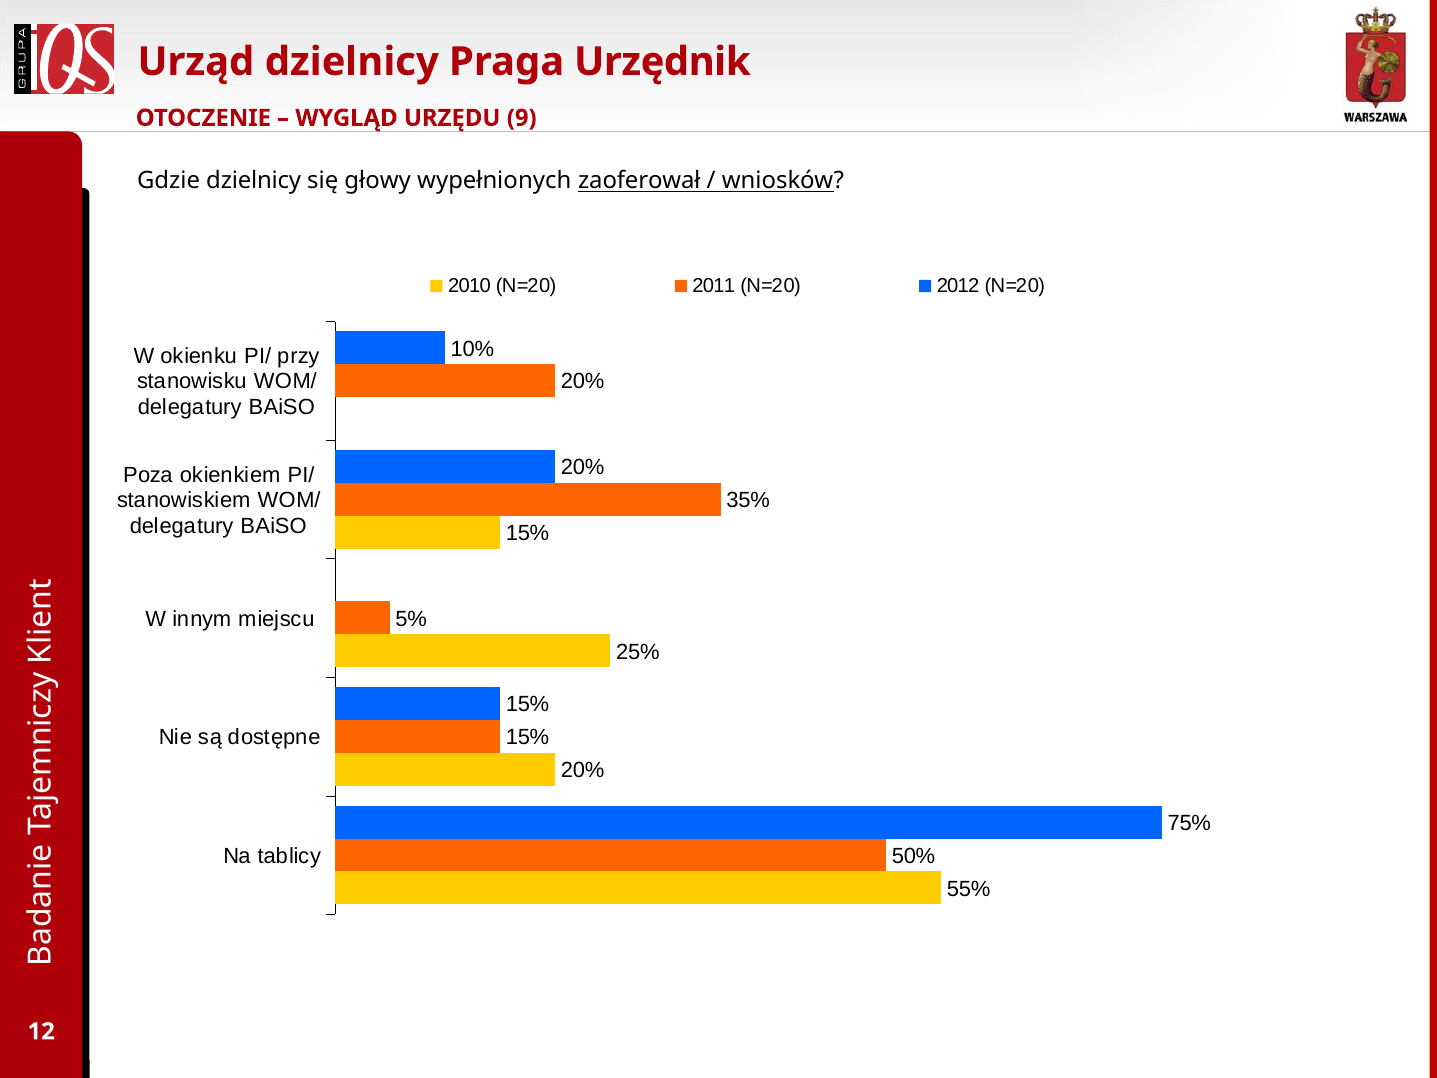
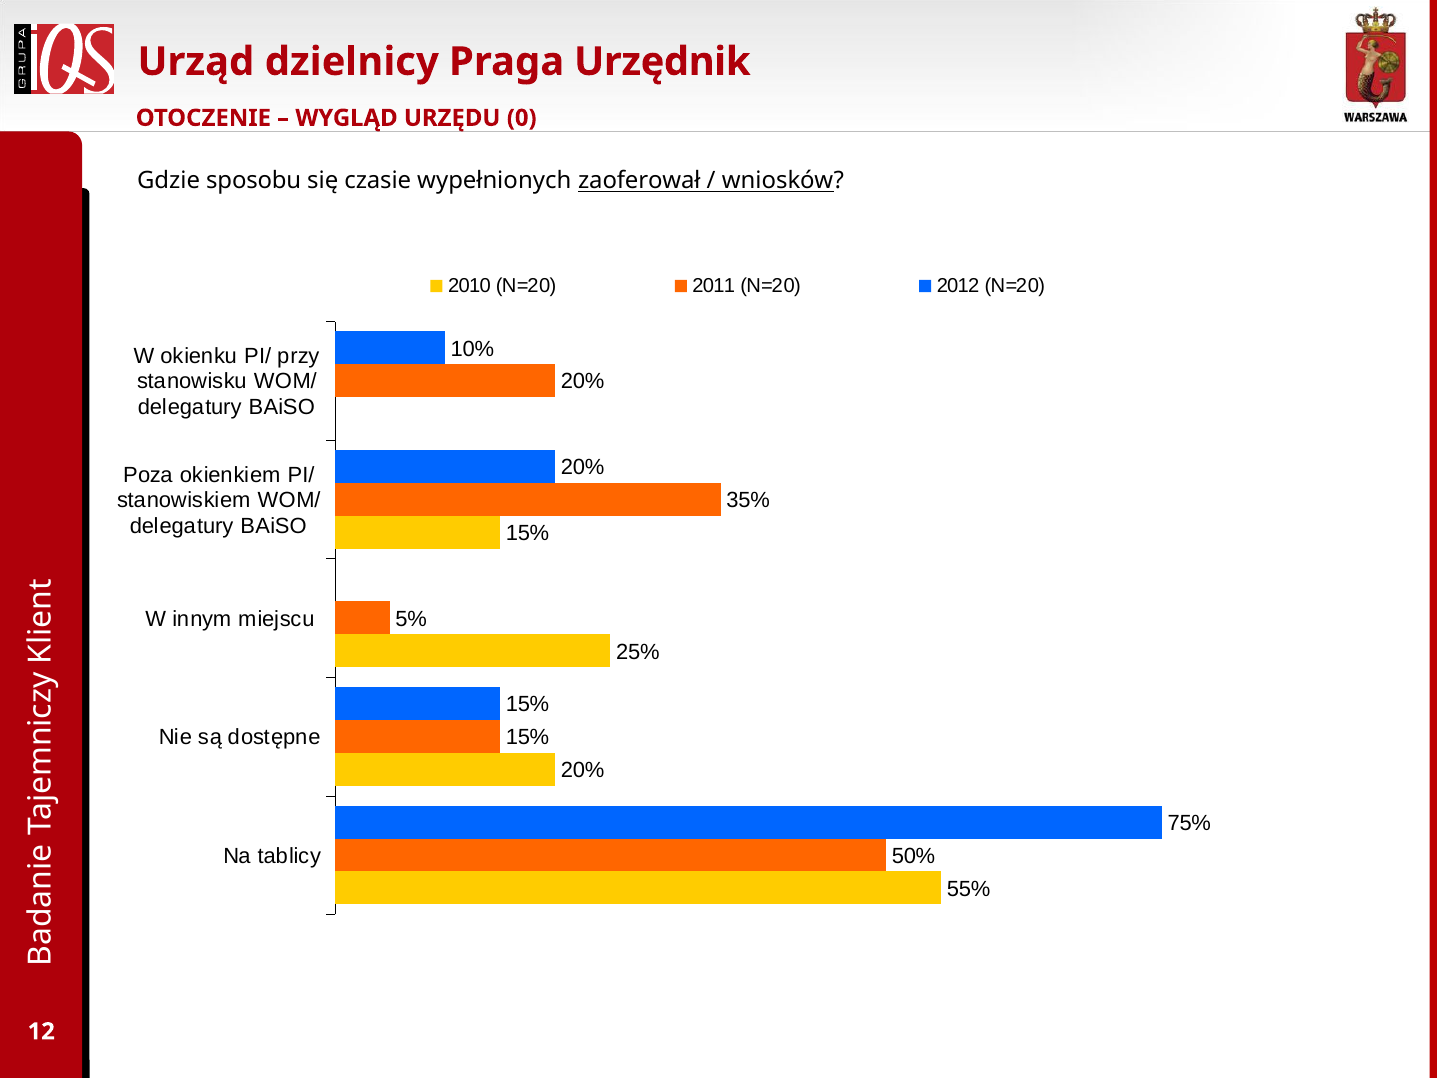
9: 9 -> 0 (522, 118)
Gdzie dzielnicy: dzielnicy -> sposobu (254, 180)
głowy: głowy -> czasie (378, 180)
